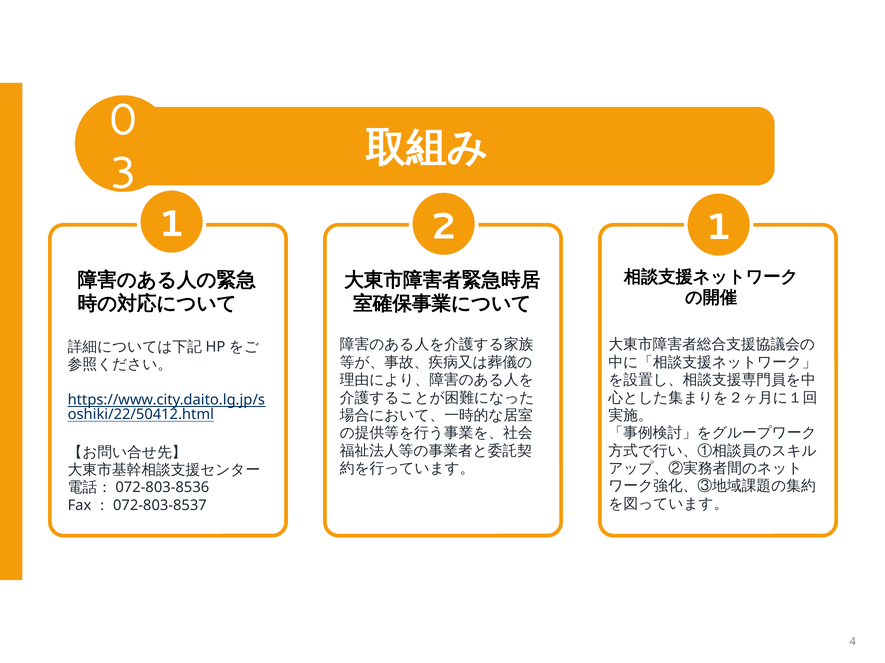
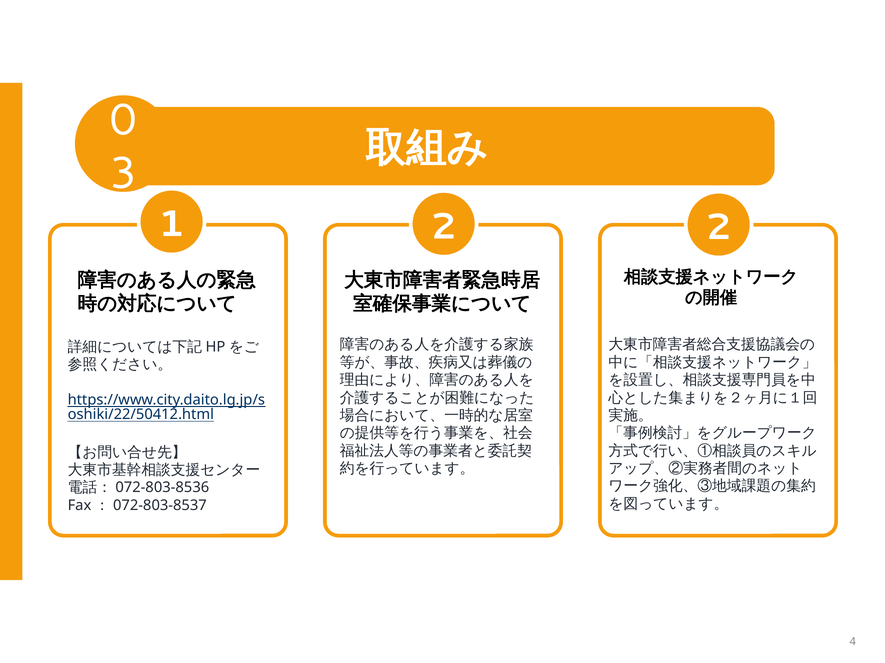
2 1: 1 -> 2 (719, 227)
